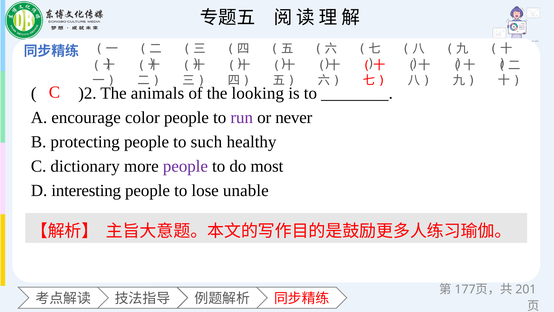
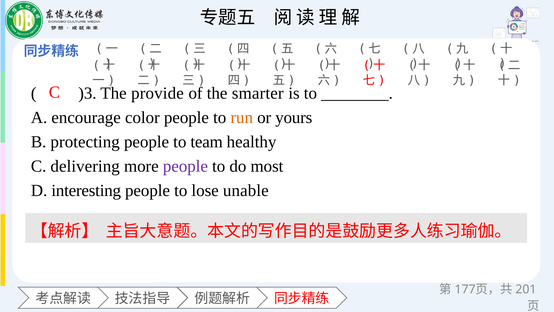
)2: )2 -> )3 (87, 93)
animals: animals -> provide (157, 93)
looking: looking -> smarter (258, 93)
run colour: purple -> orange (242, 117)
never: never -> yours (294, 117)
such: such -> team (207, 142)
dictionary: dictionary -> delivering (85, 166)
